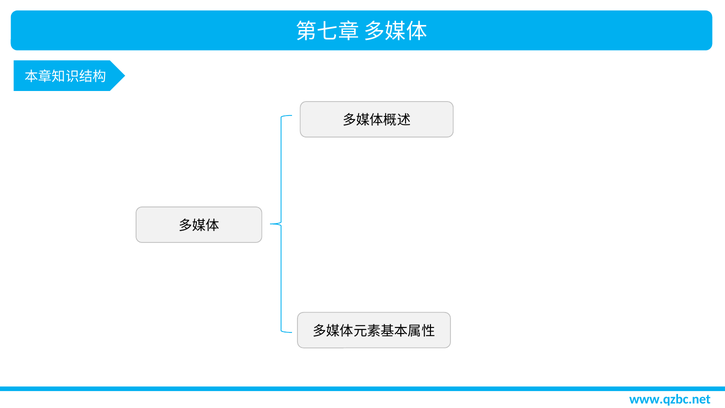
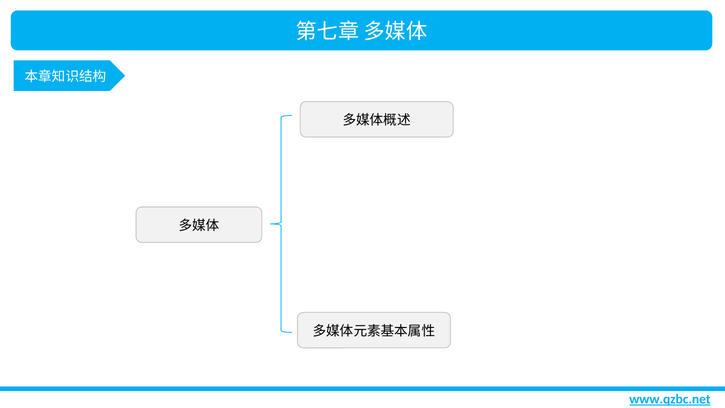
www.qzbc.net underline: none -> present (670, 399)
